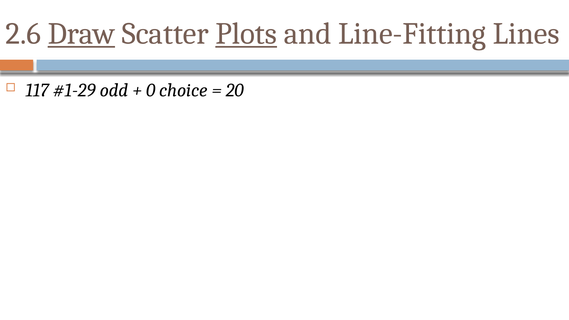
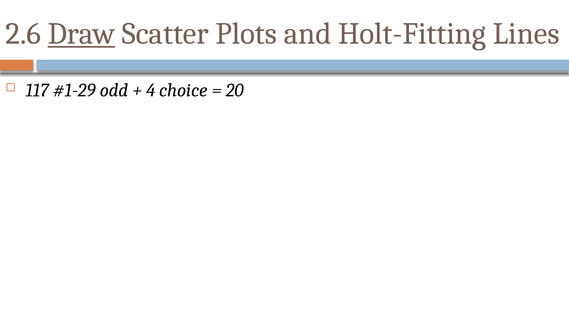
Plots underline: present -> none (246, 34)
Line-Fitting: Line-Fitting -> Holt-Fitting (412, 34)
0: 0 -> 4 (151, 90)
